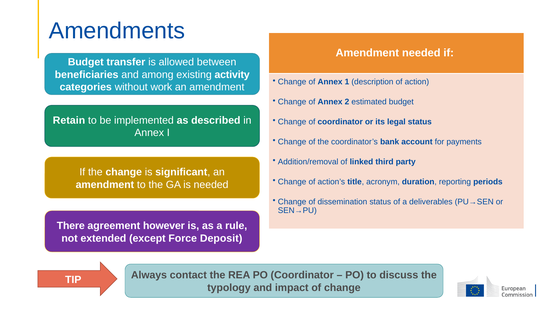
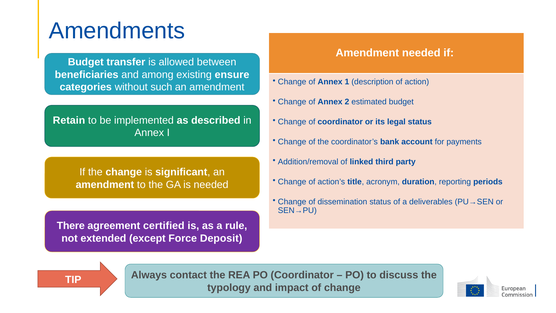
activity: activity -> ensure (232, 75)
work: work -> such (161, 87)
however: however -> certified (164, 226)
